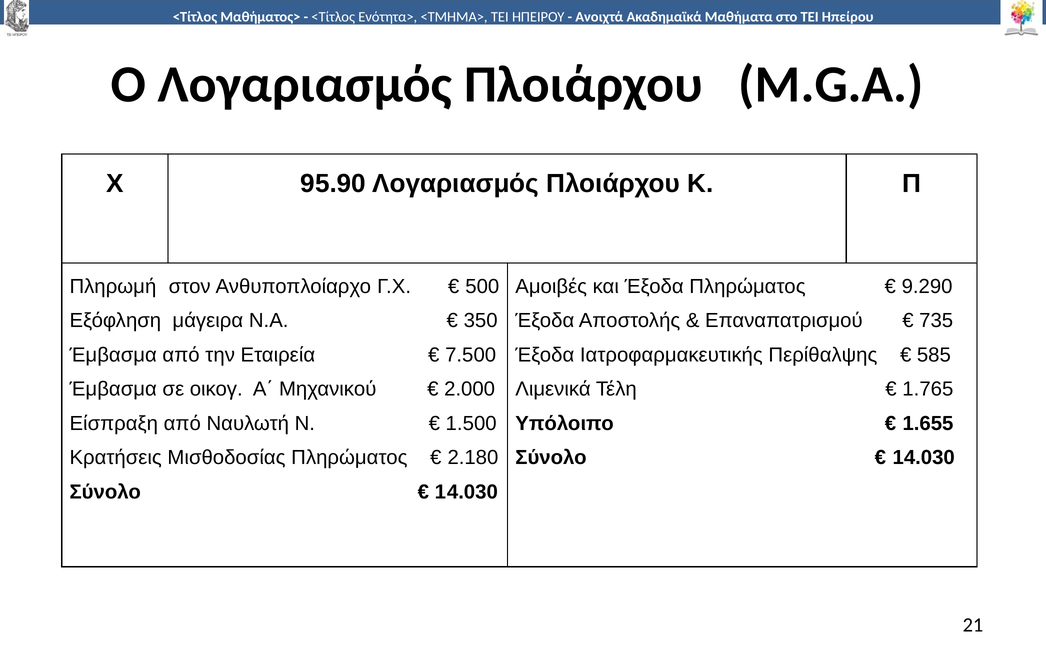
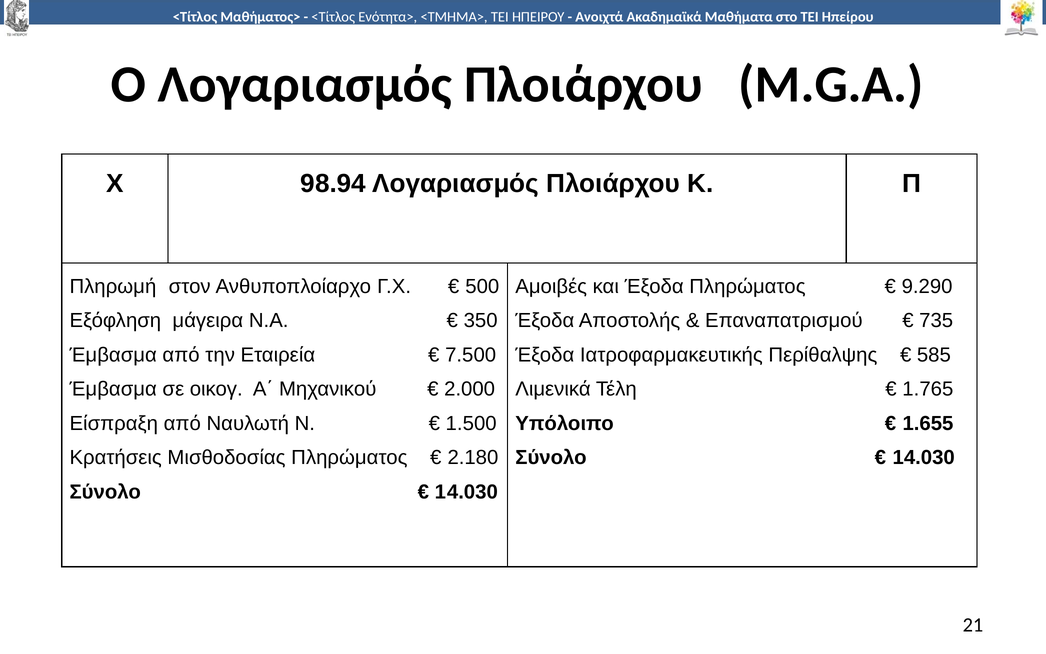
95.90: 95.90 -> 98.94 (333, 184)
